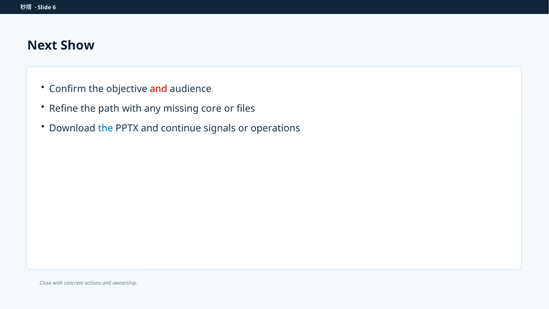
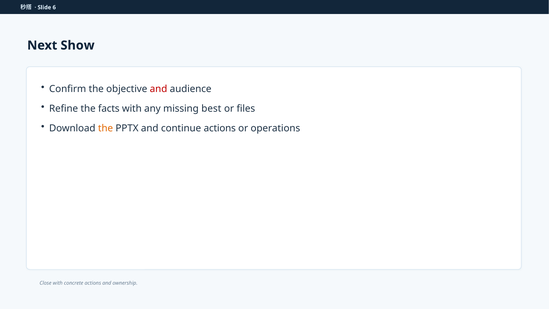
path: path -> facts (109, 109)
core: core -> best (211, 109)
the colour: blue -> orange (106, 128)
continue signals: signals -> actions (220, 128)
